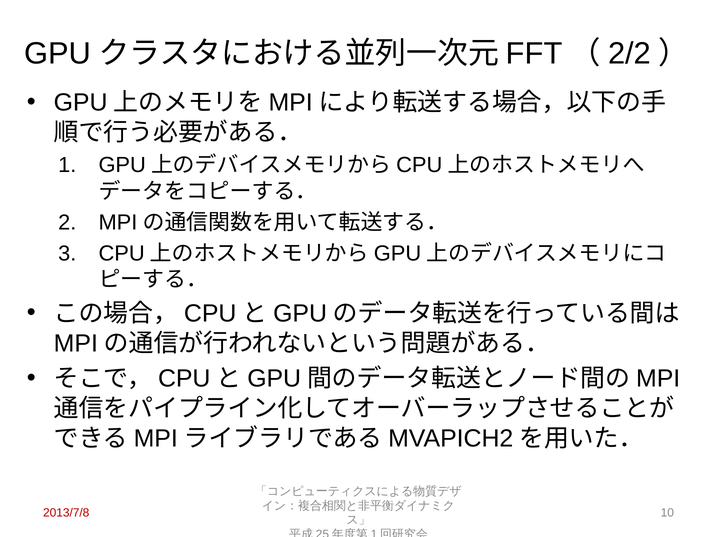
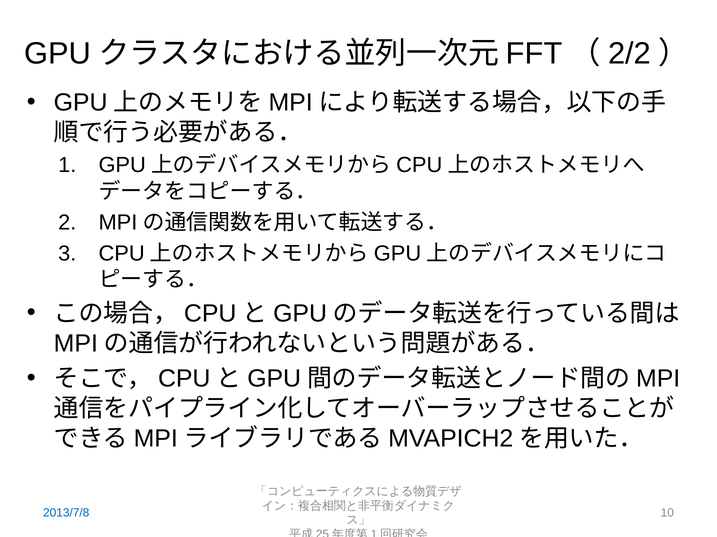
2013/7/8 colour: red -> blue (66, 514)
